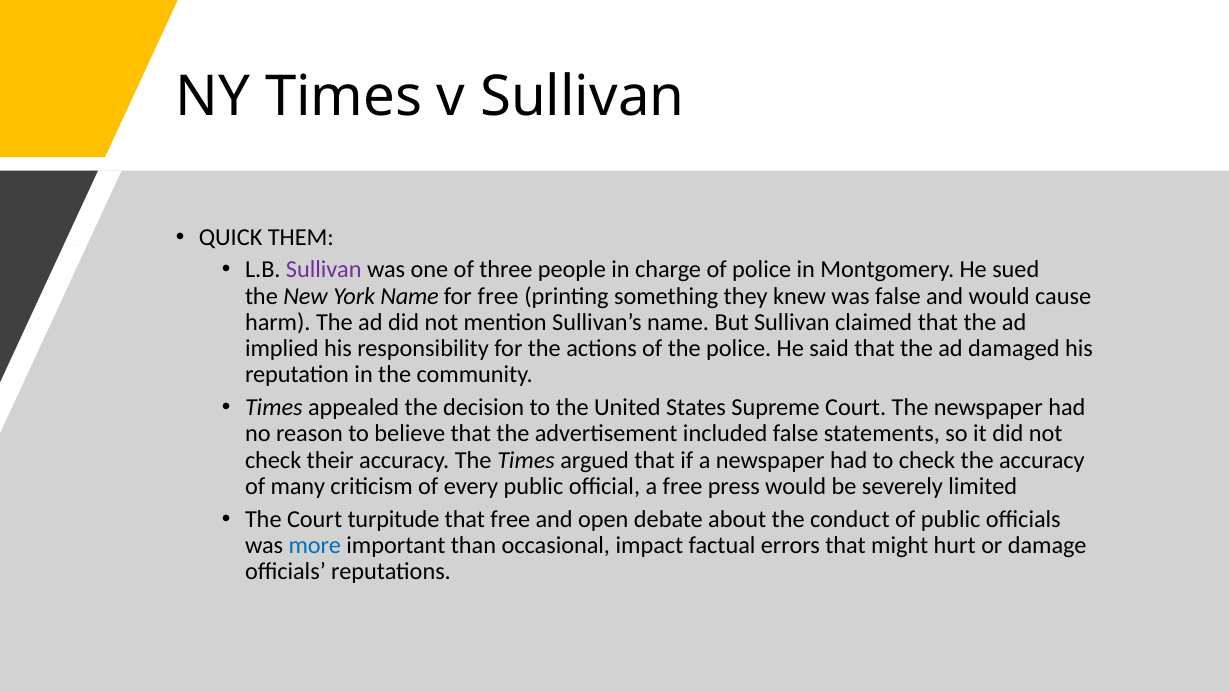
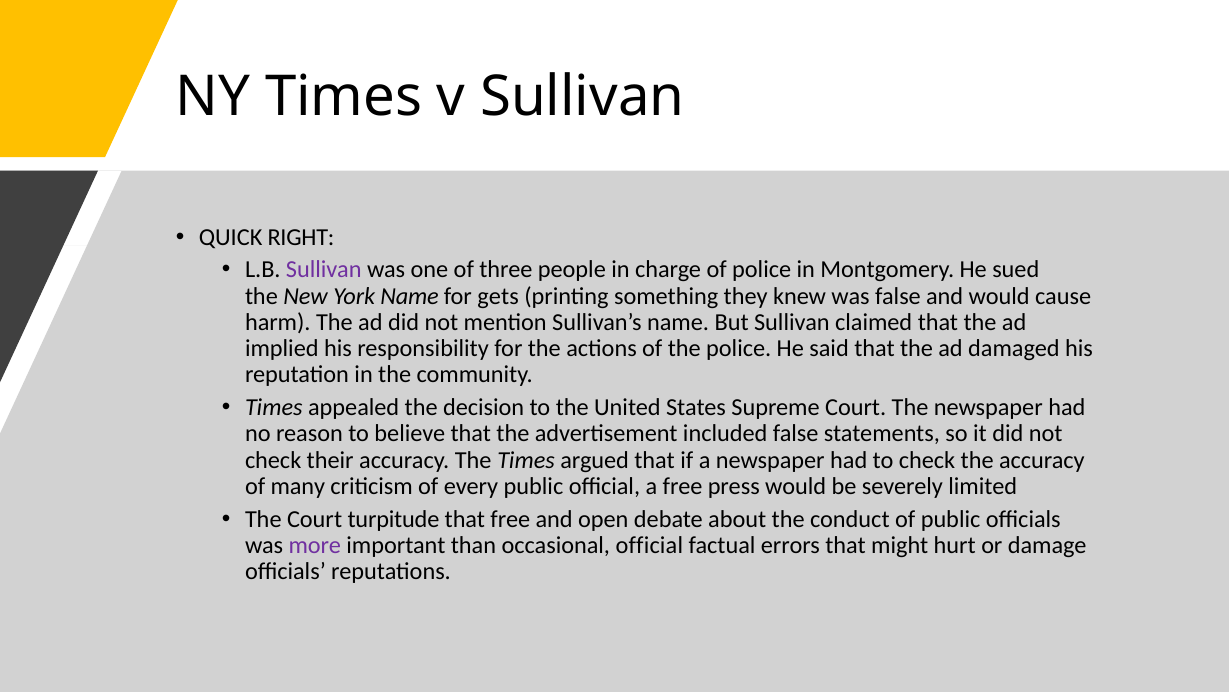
THEM: THEM -> RIGHT (301, 237)
for free: free -> gets (498, 296)
more colour: blue -> purple (315, 545)
occasional impact: impact -> official (649, 545)
